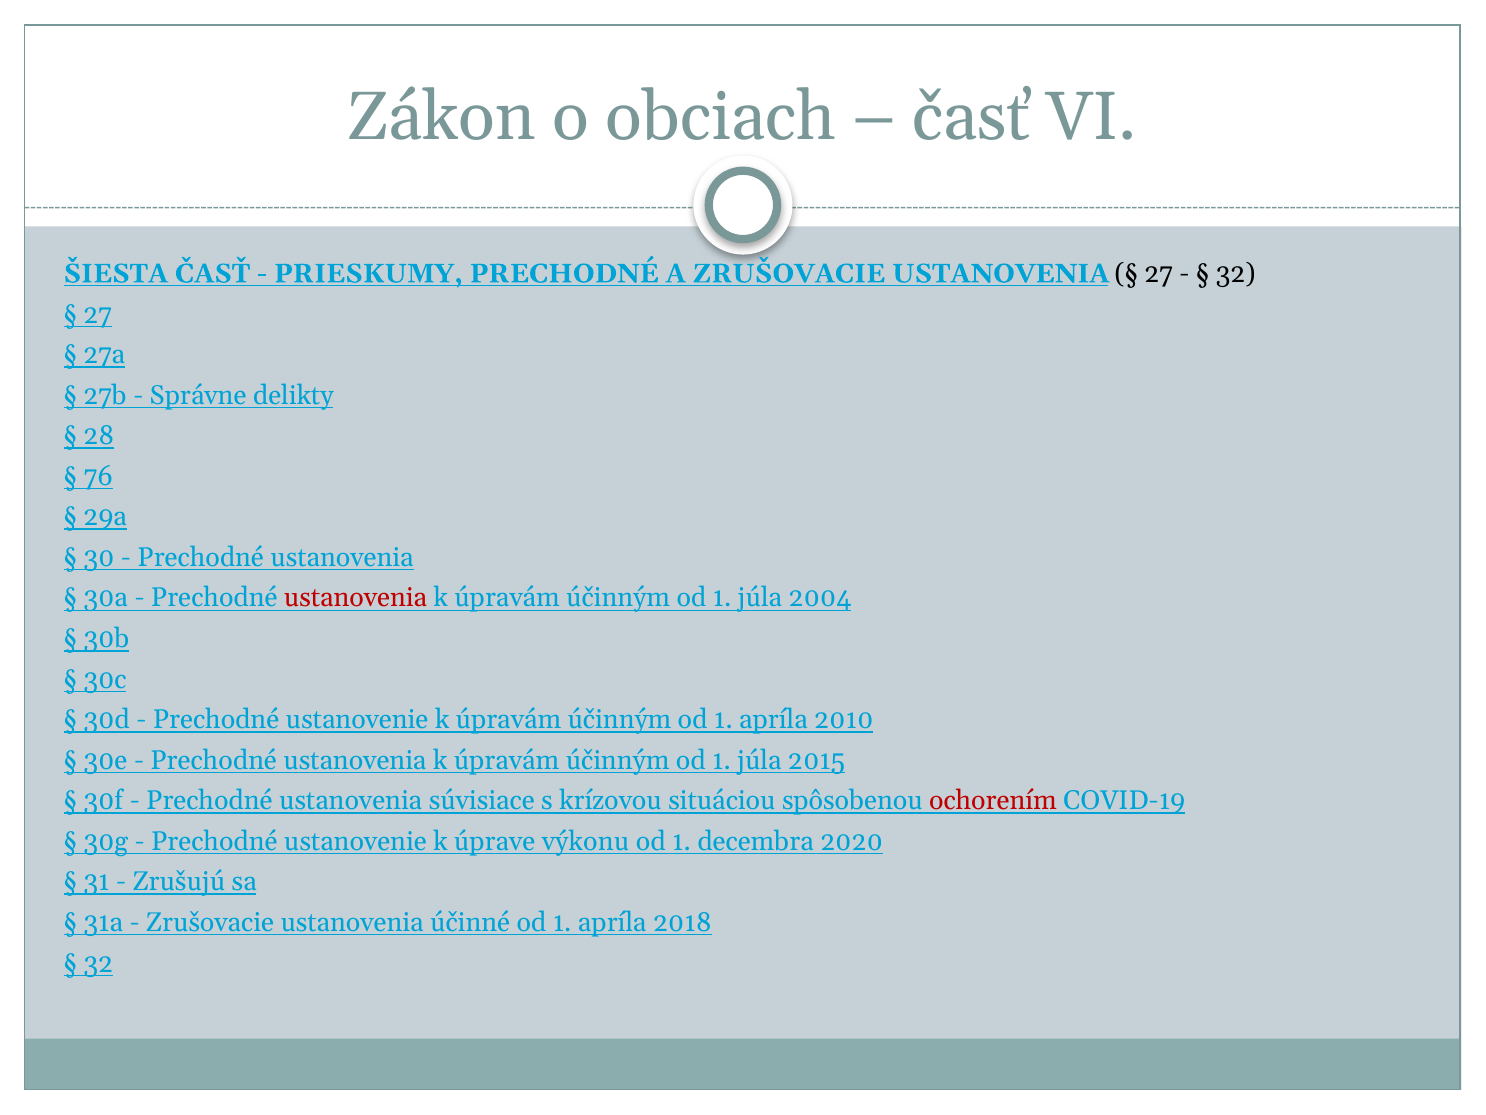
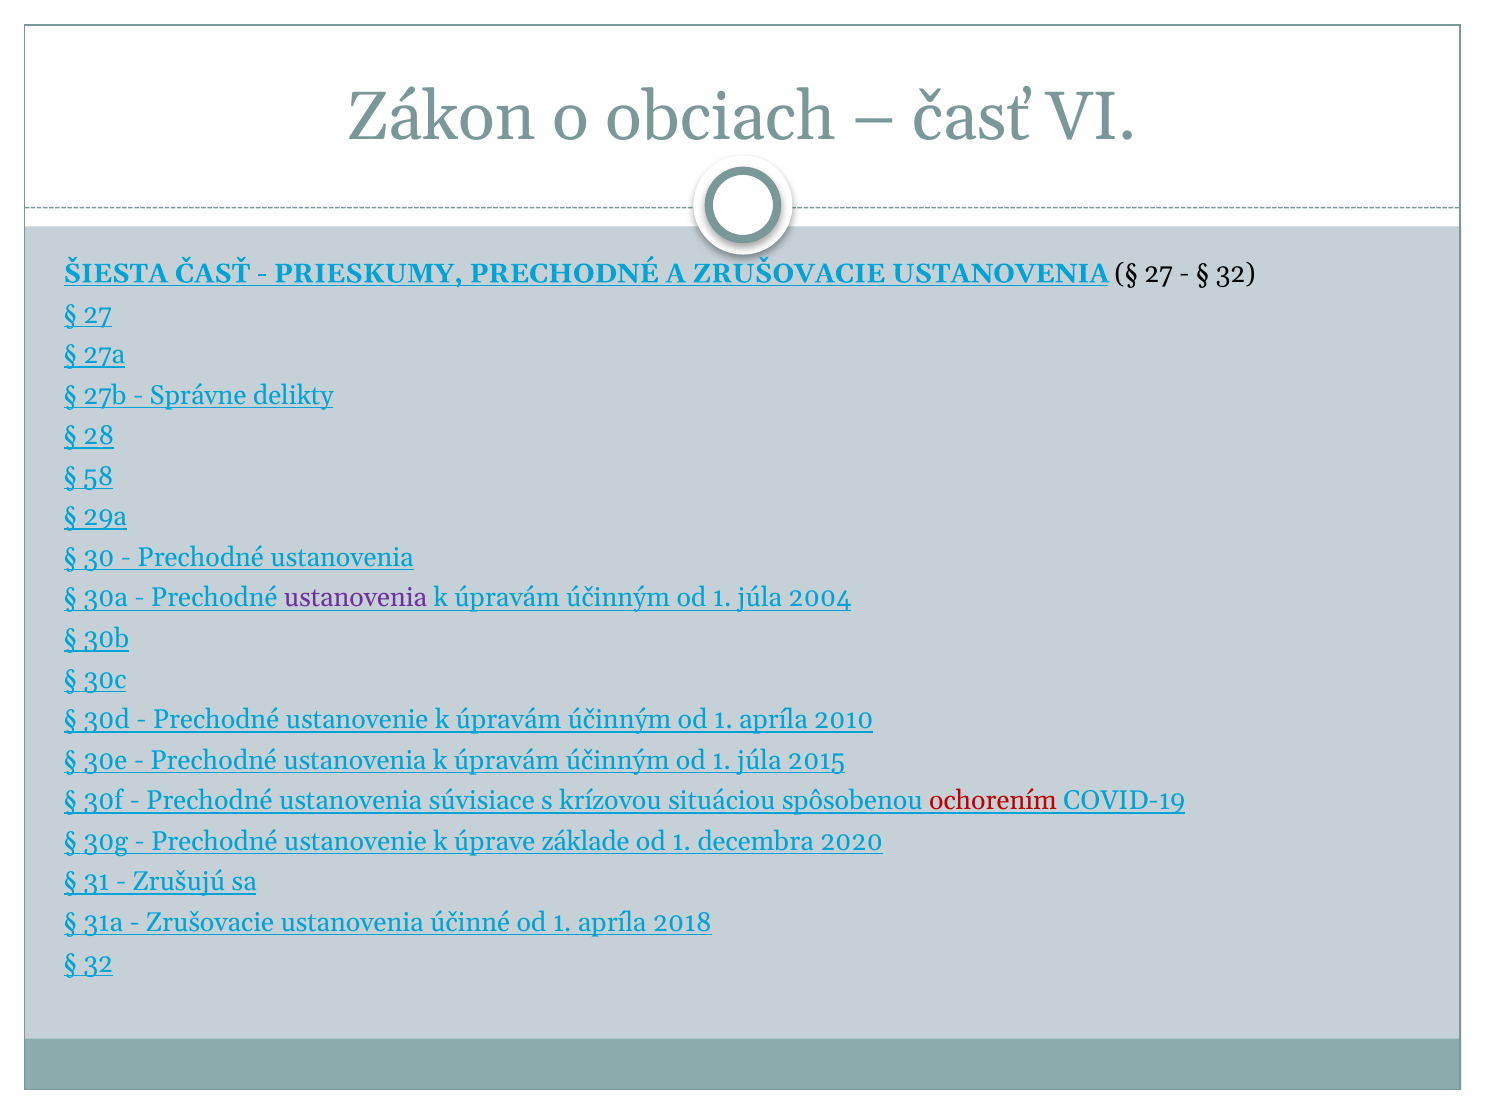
76: 76 -> 58 (99, 476)
ustanovenia colour: red -> purple (356, 598)
výkonu: výkonu -> základe (586, 841)
